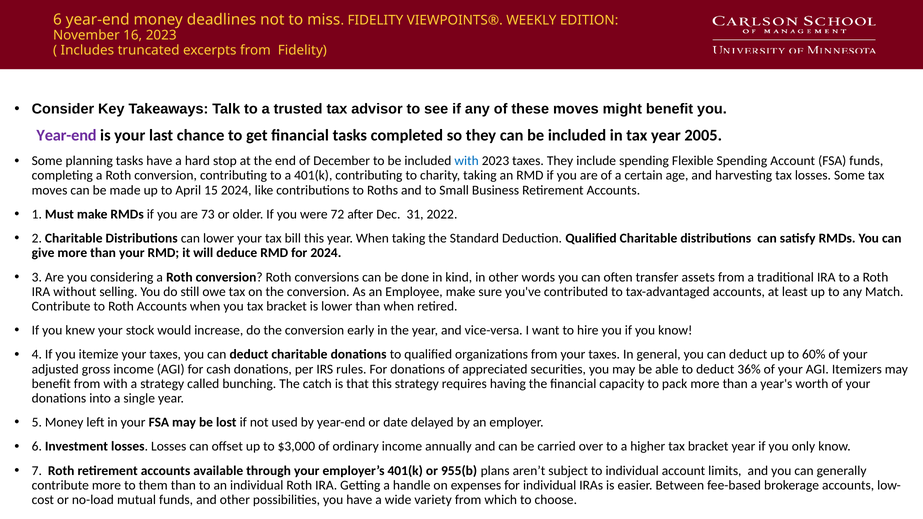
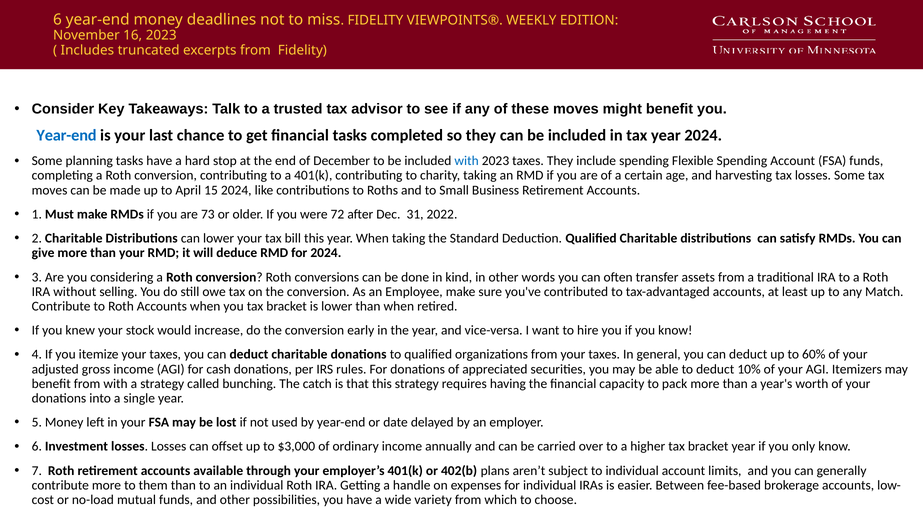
Year-end colour: purple -> blue (67, 135)
year 2005: 2005 -> 2024 (703, 135)
36%: 36% -> 10% (749, 369)
955(b: 955(b -> 402(b (459, 471)
